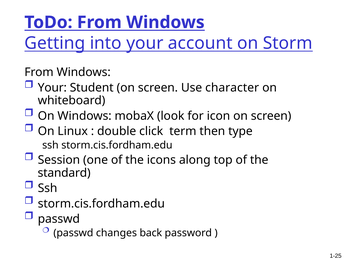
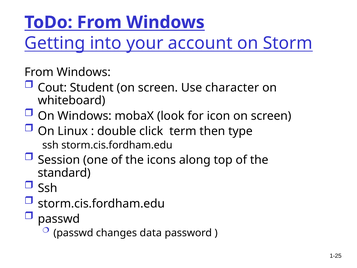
Your: Your -> Cout (52, 88)
back: back -> data (151, 233)
